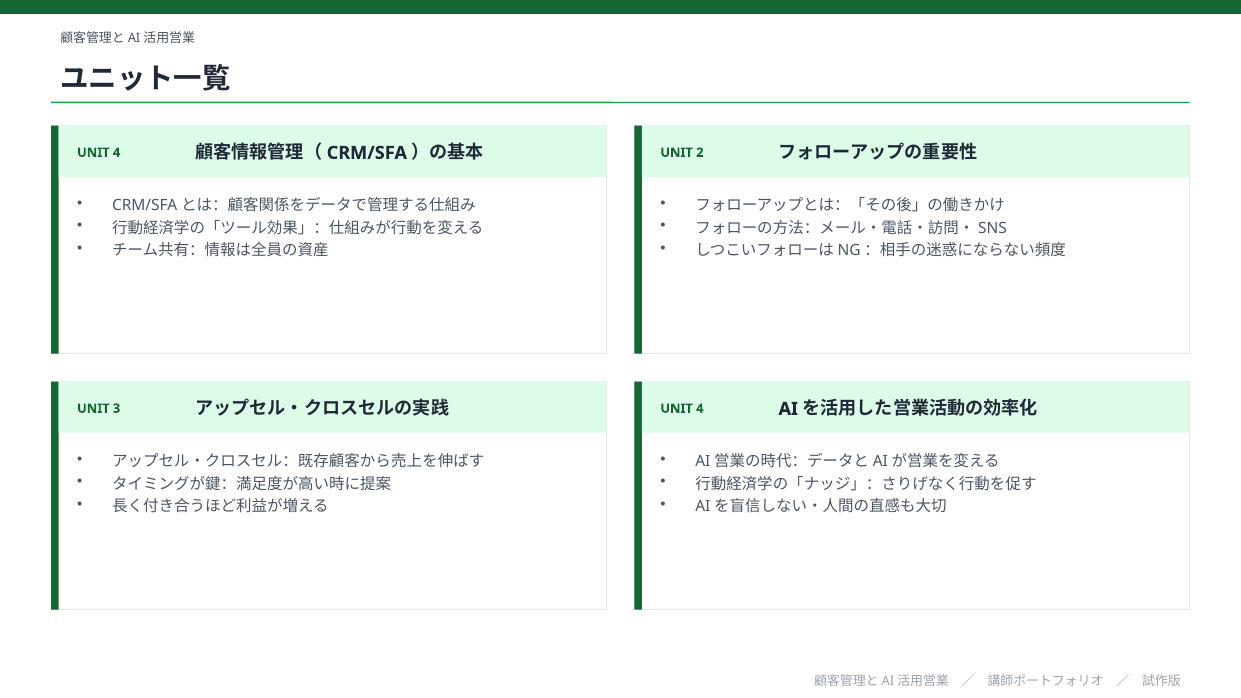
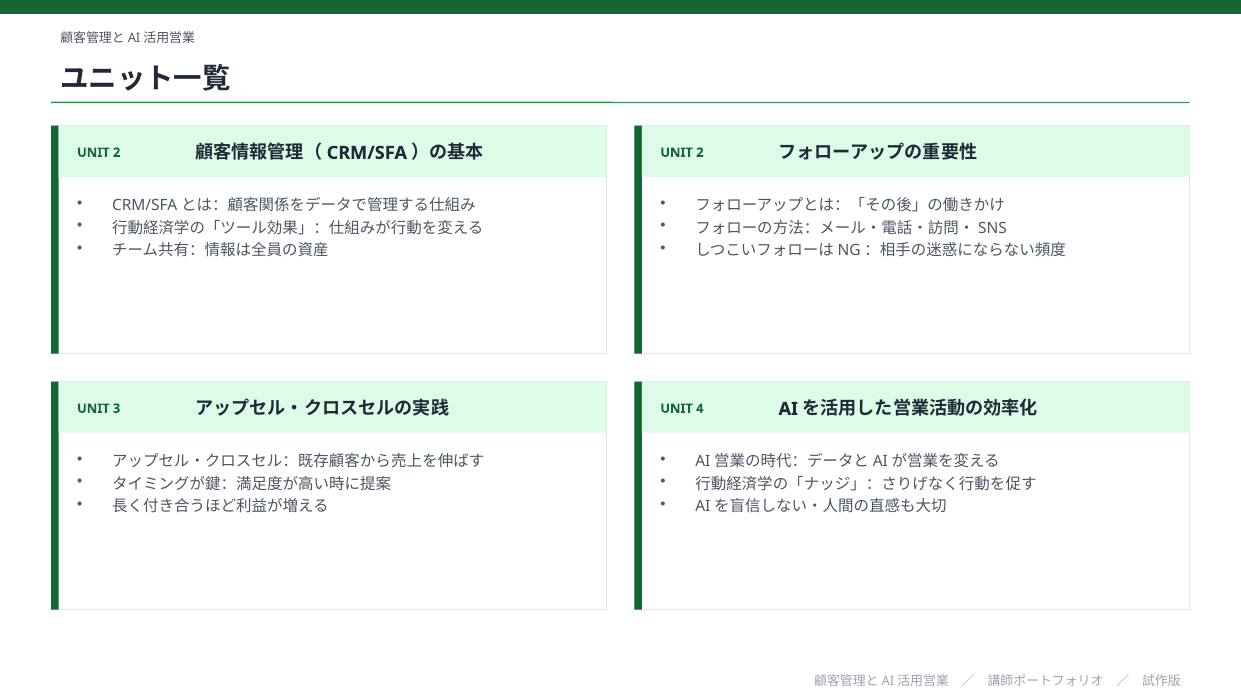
4: 4 -> 2 (117, 153)
